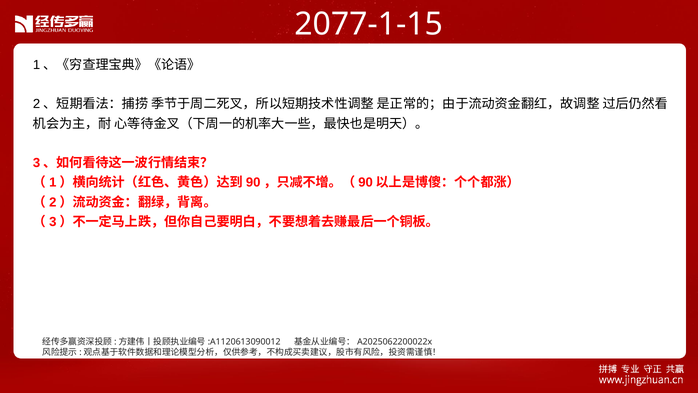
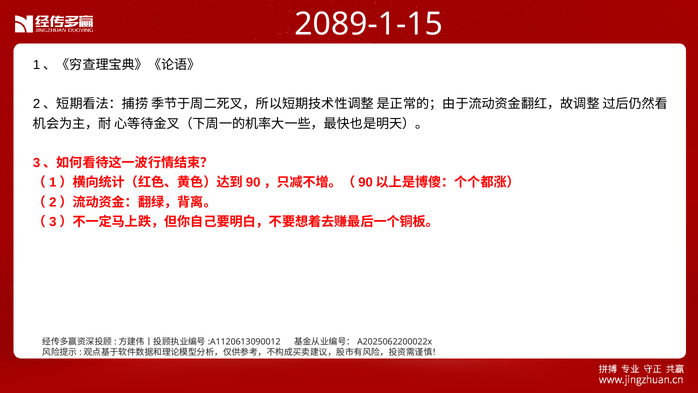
2077-1-15: 2077-1-15 -> 2089-1-15 (369, 24)
